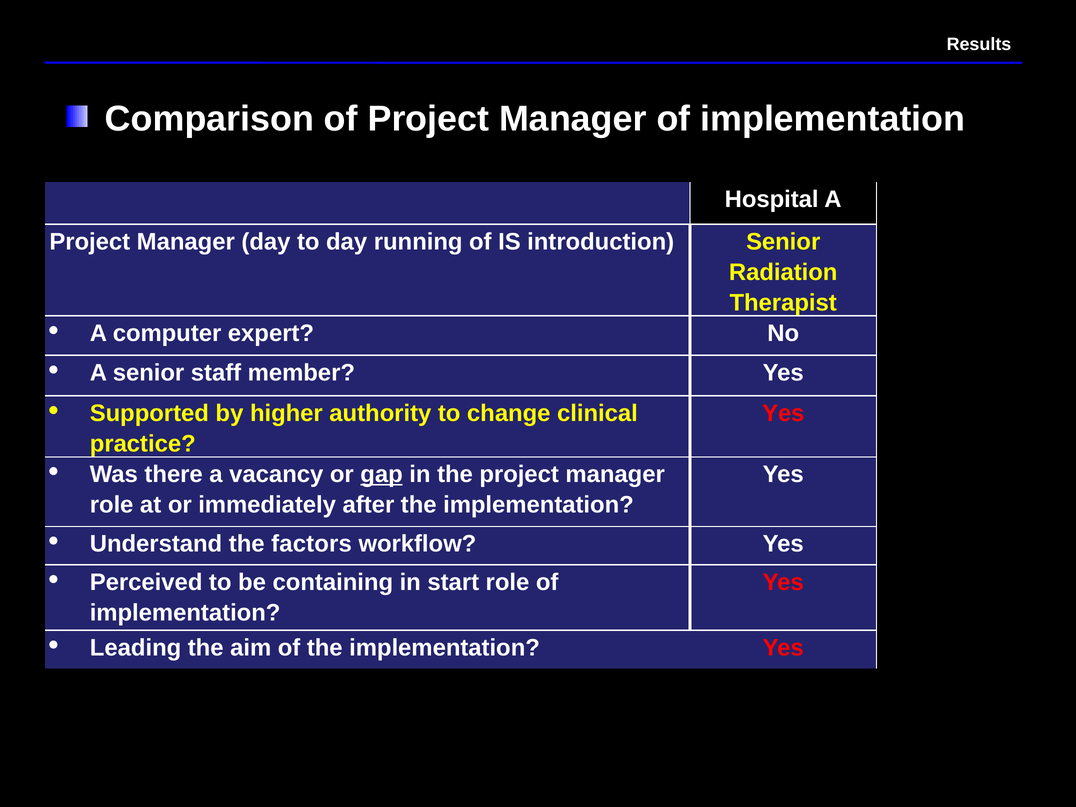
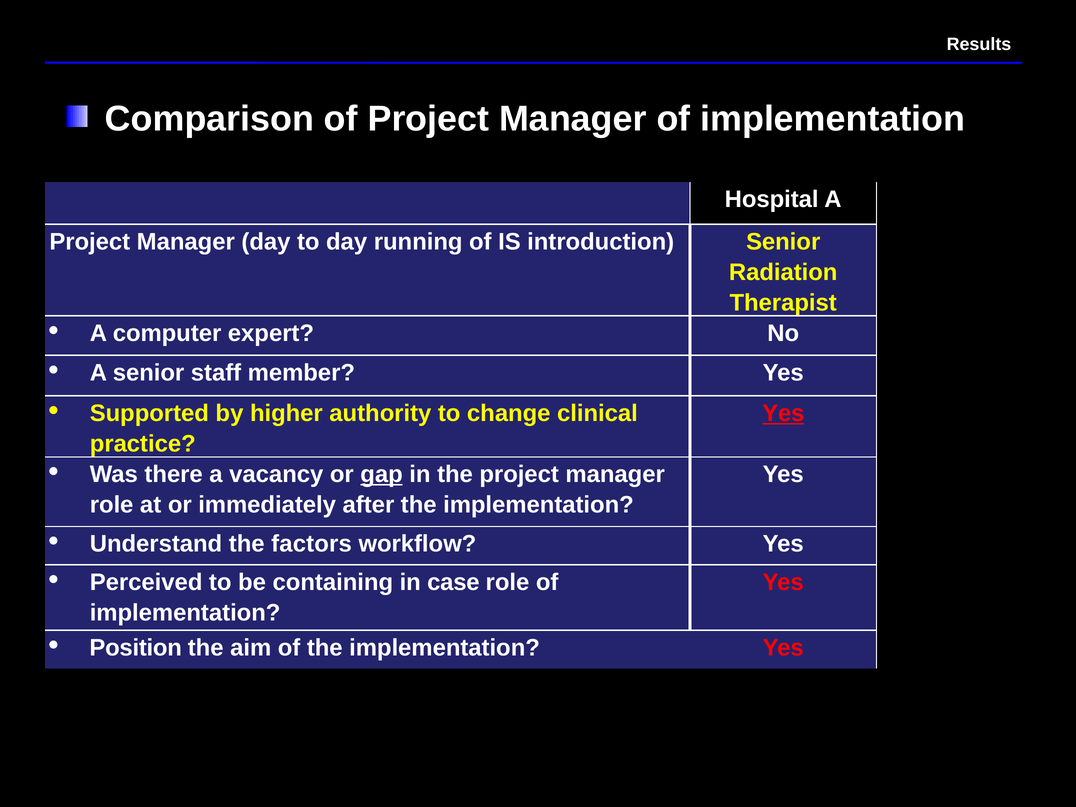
Yes underline: none -> present (783, 413)
start: start -> case (453, 582)
Leading: Leading -> Position (136, 648)
